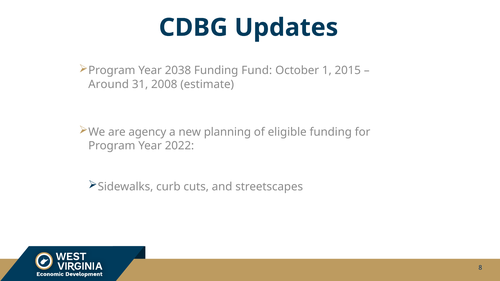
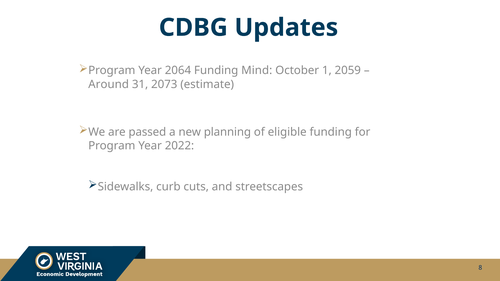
2038: 2038 -> 2064 (178, 71)
Fund: Fund -> Mind (257, 71)
2015: 2015 -> 2059 (348, 71)
2008: 2008 -> 2073 (164, 84)
agency: agency -> passed (147, 132)
